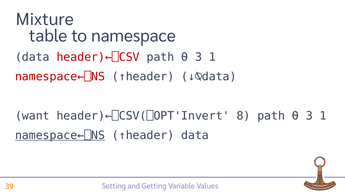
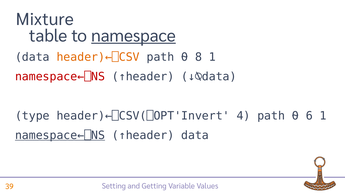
namespace underline: none -> present (134, 36)
header)←⎕CSV colour: red -> orange (98, 57)
3: 3 -> 8 (198, 57)
want: want -> type (32, 116)
8: 8 -> 4 (243, 116)
3: 3 -> 6 (309, 116)
